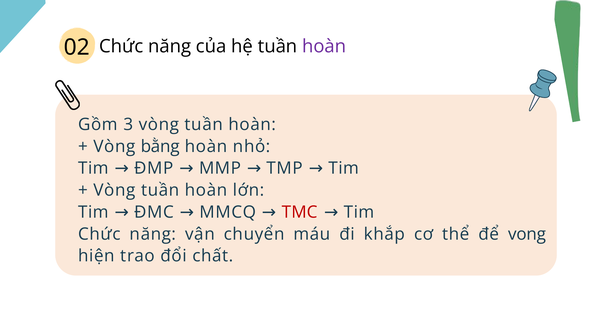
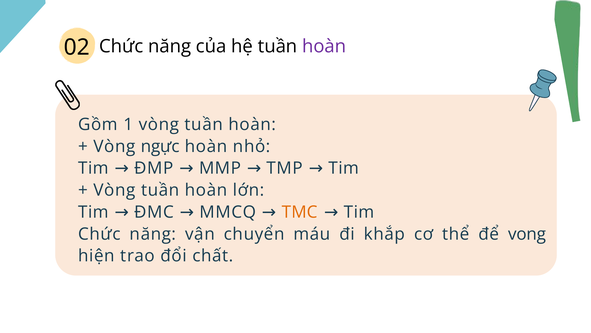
3: 3 -> 1 (128, 124)
bằng: bằng -> ngực (160, 146)
TMC colour: red -> orange (300, 212)
